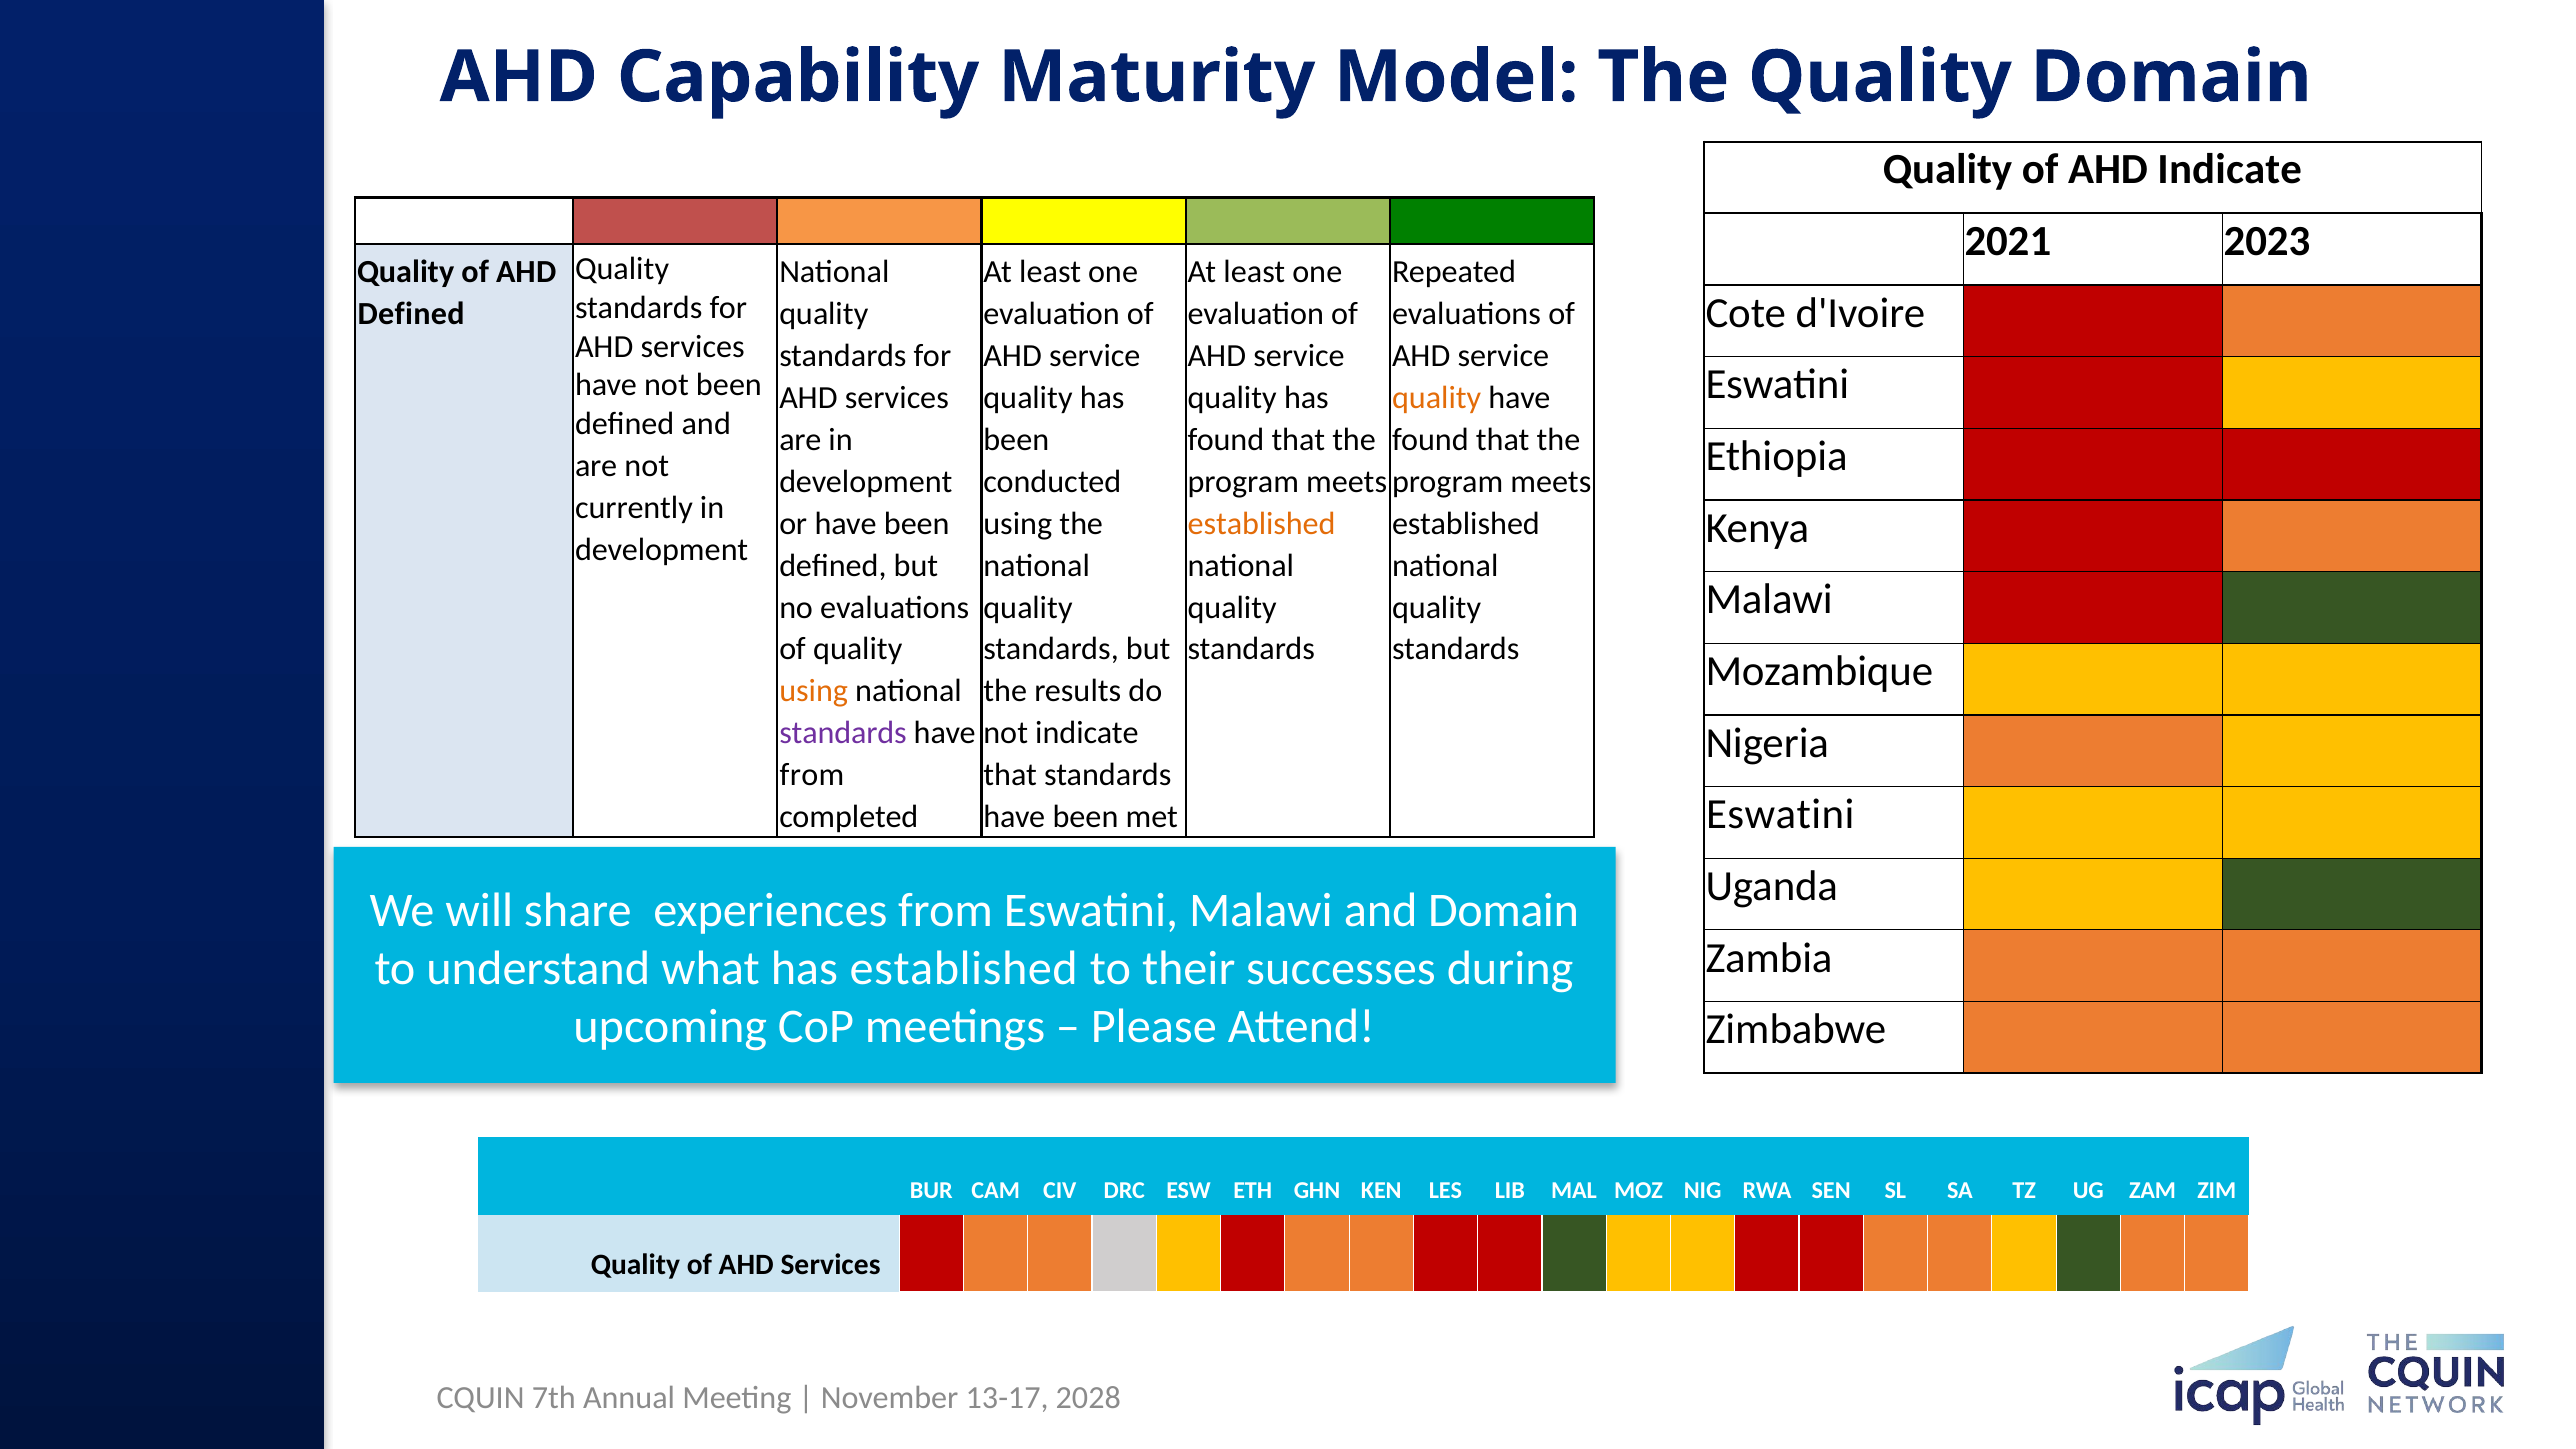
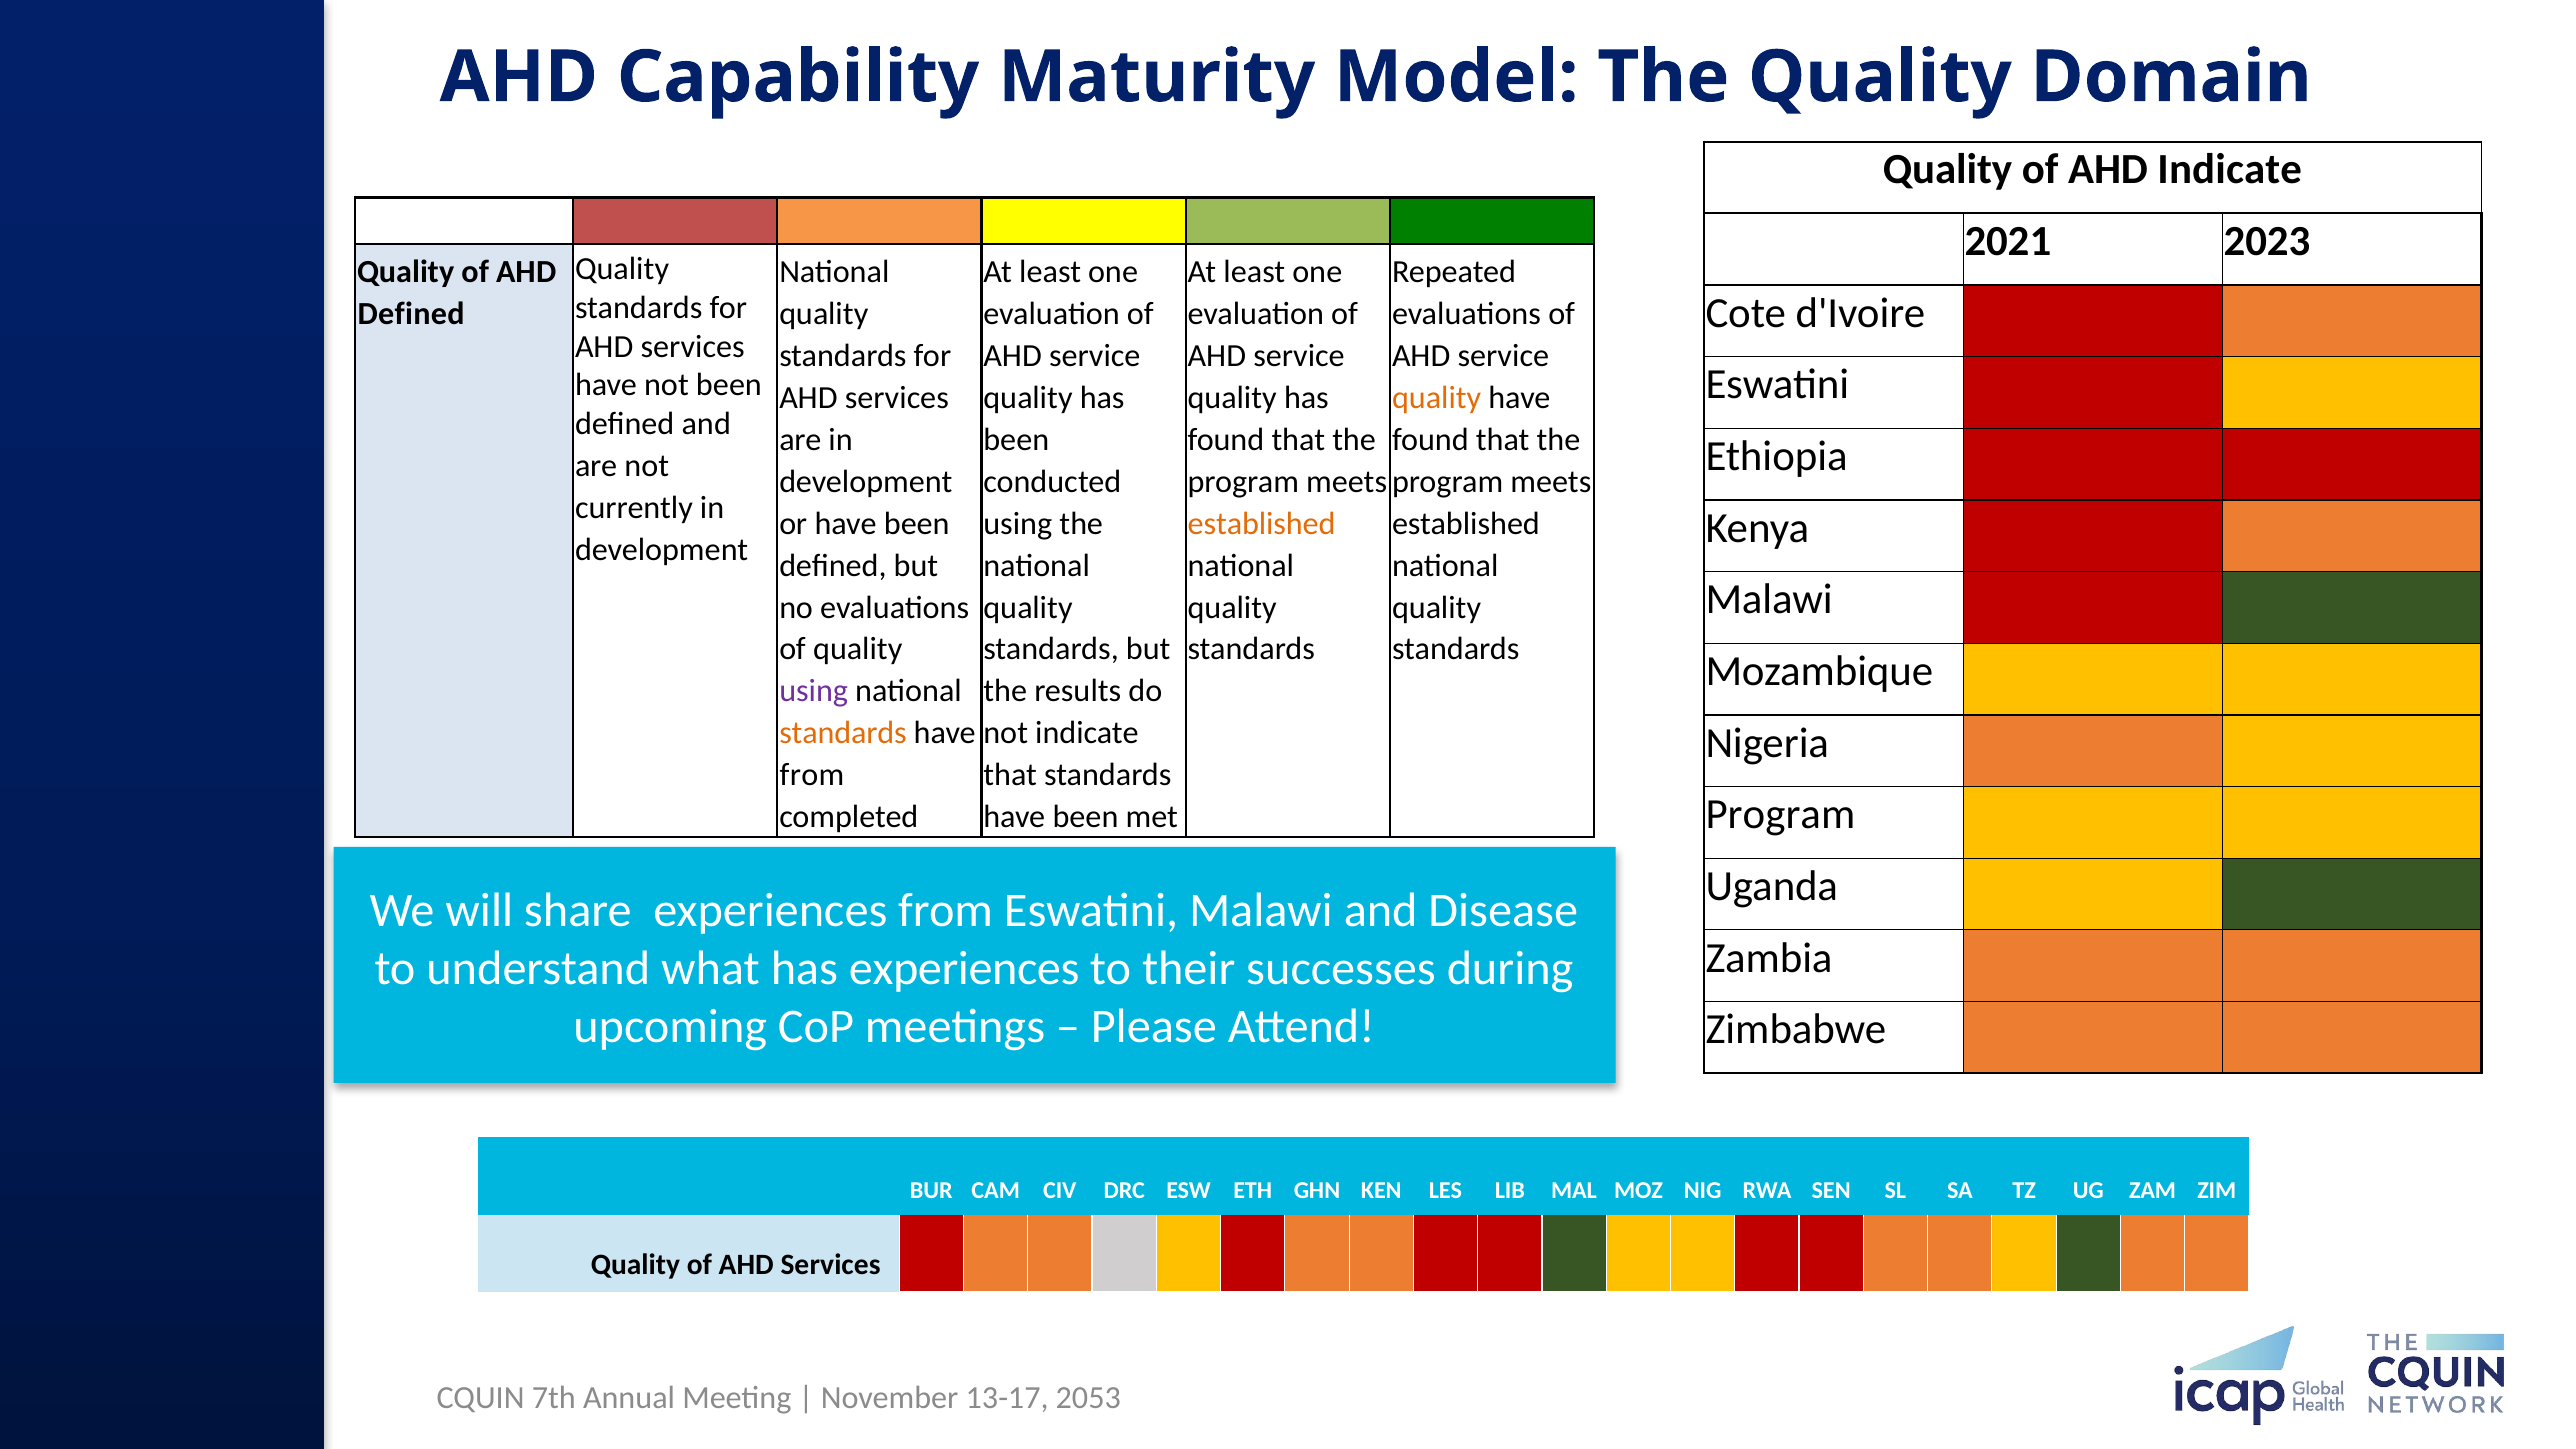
using colour: orange -> purple (814, 691)
standards colour: purple -> orange (843, 733)
Eswatini: Eswatini -> Program (1780, 815)
and Domain: Domain -> Disease (1503, 910)
has established: established -> experiences (964, 968)
2028: 2028 -> 2053 (1088, 1398)
